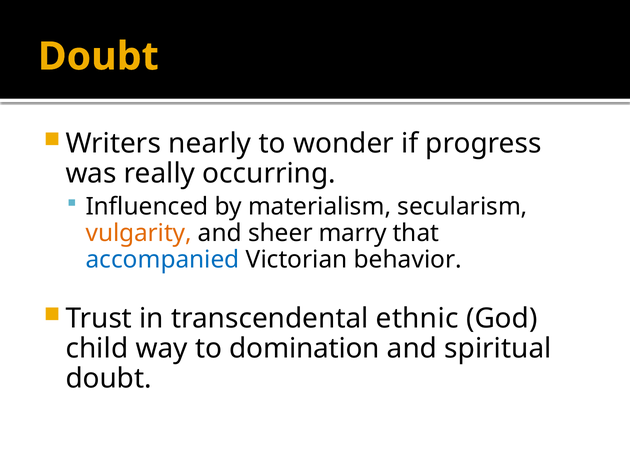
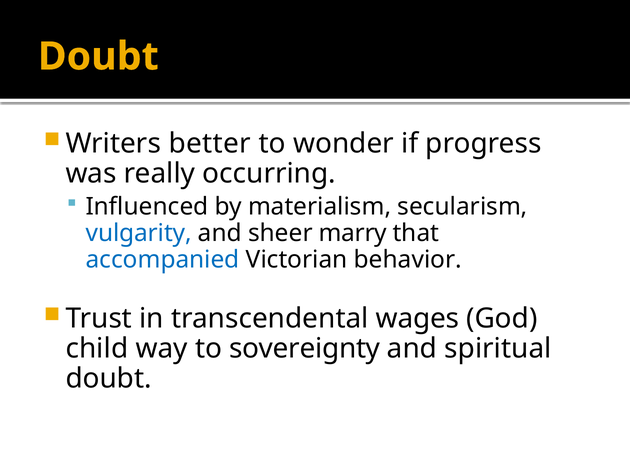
nearly: nearly -> better (210, 144)
vulgarity colour: orange -> blue (139, 234)
ethnic: ethnic -> wages (417, 319)
domination: domination -> sovereignty (305, 349)
